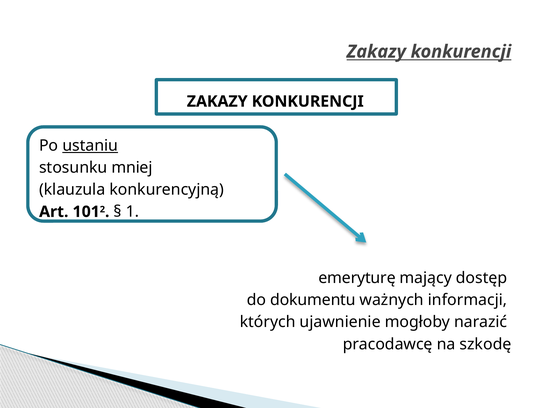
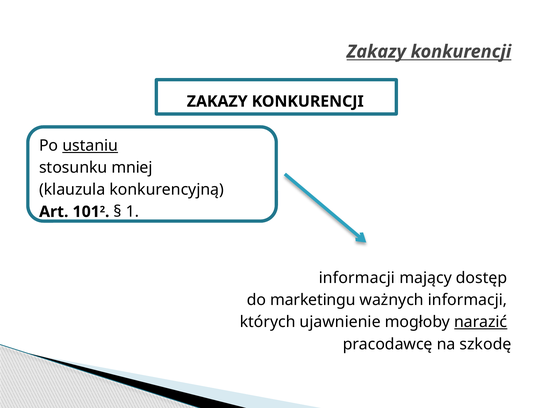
emeryturę: emeryturę -> informacji (357, 278)
dokumentu: dokumentu -> marketingu (313, 300)
narazić underline: none -> present (481, 322)
